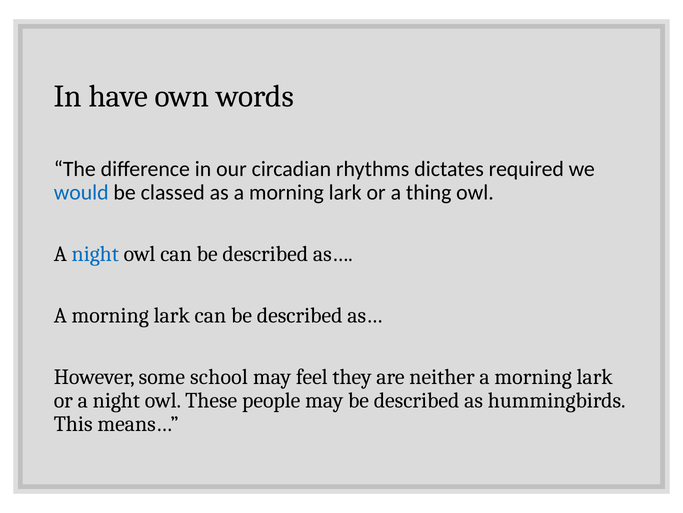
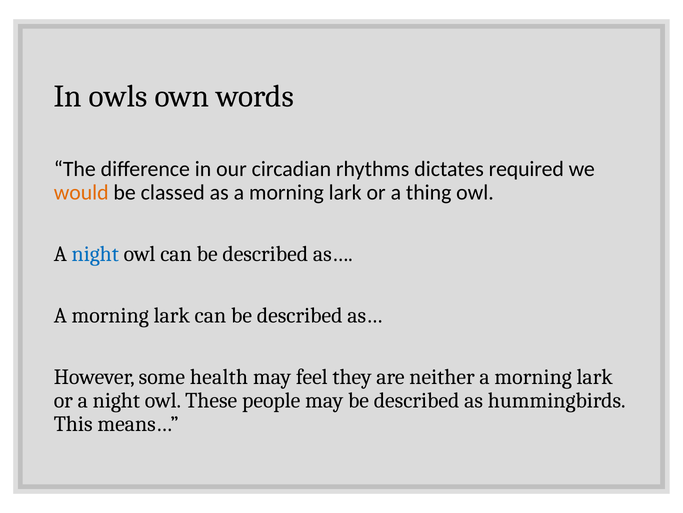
have: have -> owls (118, 97)
would colour: blue -> orange (81, 192)
school: school -> health (219, 376)
